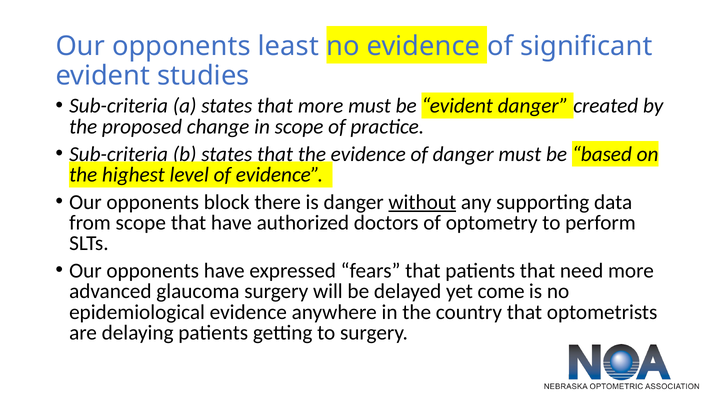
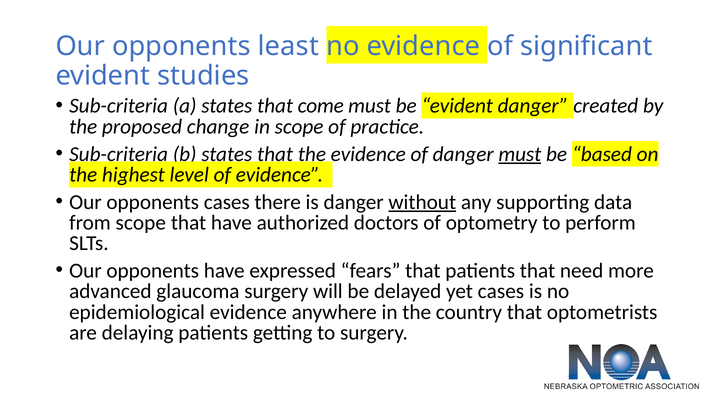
that more: more -> come (321, 106)
must underline: none -> present (520, 154)
opponents block: block -> cases (227, 202)
yet come: come -> cases (501, 292)
